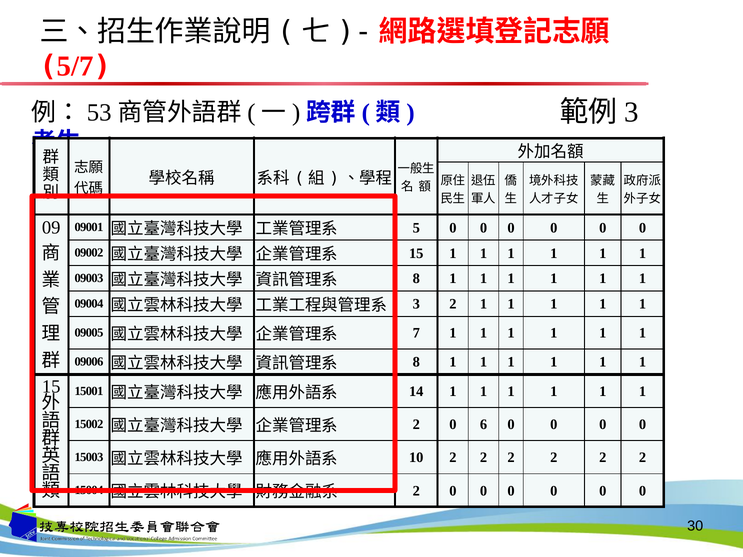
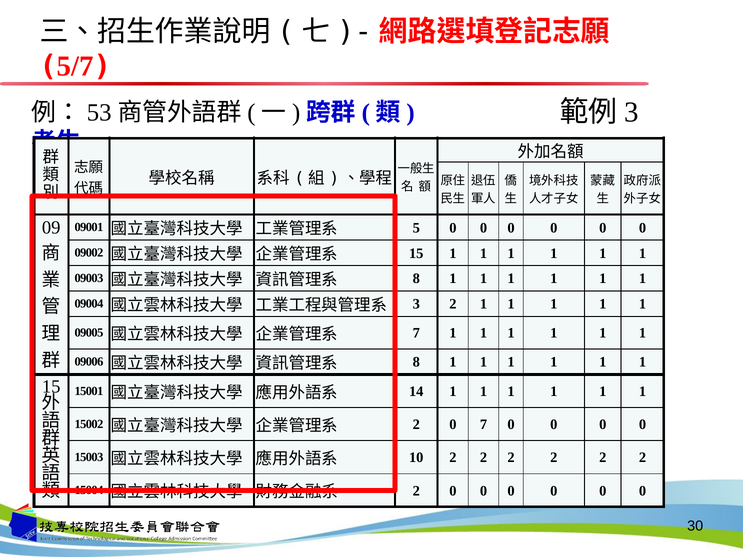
0 6: 6 -> 7 (484, 425)
